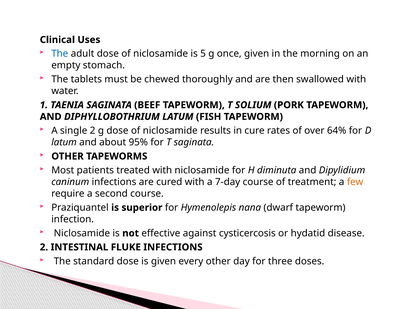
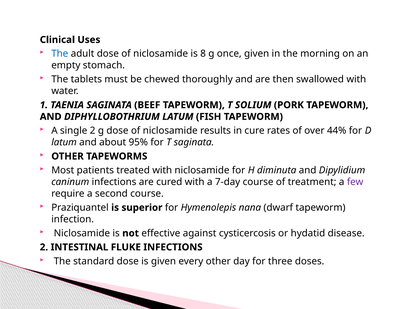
5: 5 -> 8 (203, 54)
64%: 64% -> 44% (337, 131)
few colour: orange -> purple (355, 182)
